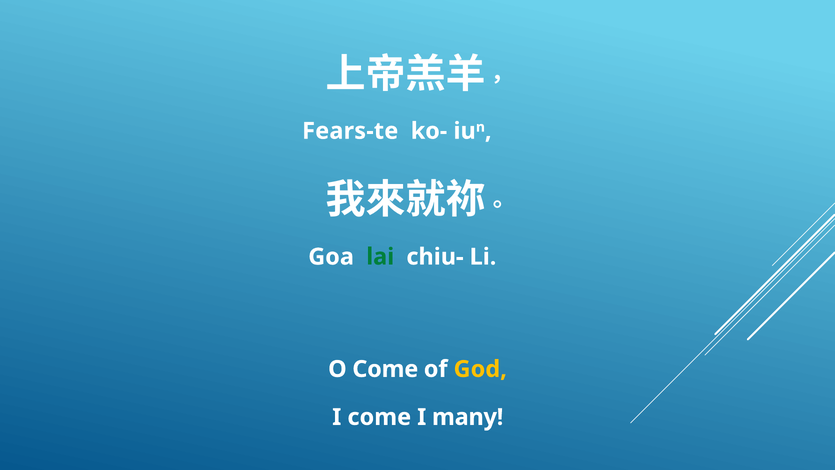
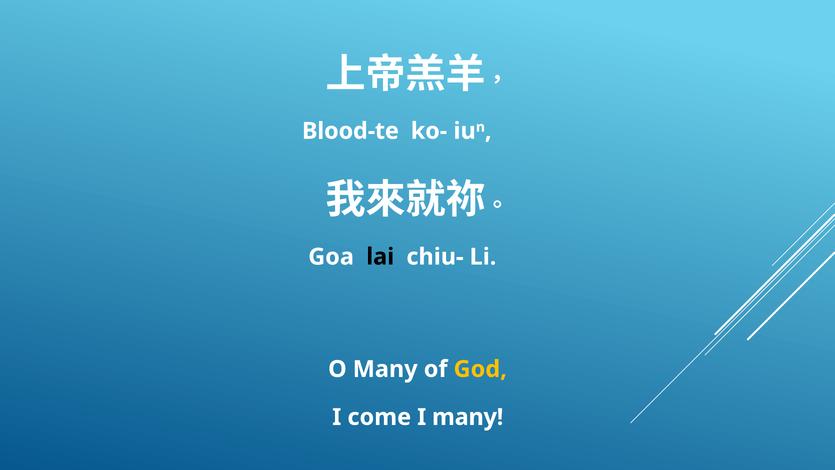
Fears-te: Fears-te -> Blood-te (350, 131)
lai colour: green -> black (380, 257)
O Come: Come -> Many (385, 369)
